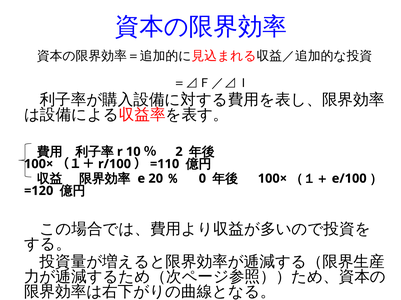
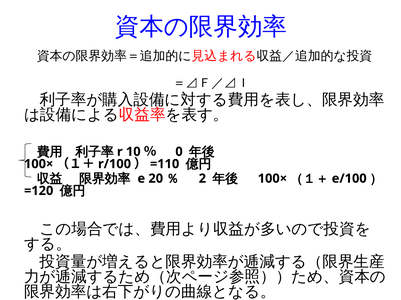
2: 2 -> 0 (179, 152)
0: 0 -> 2 (202, 179)
